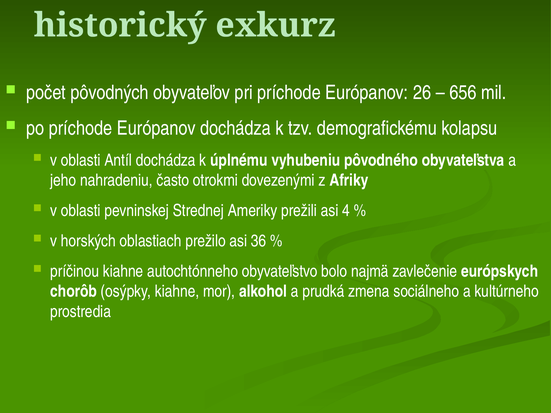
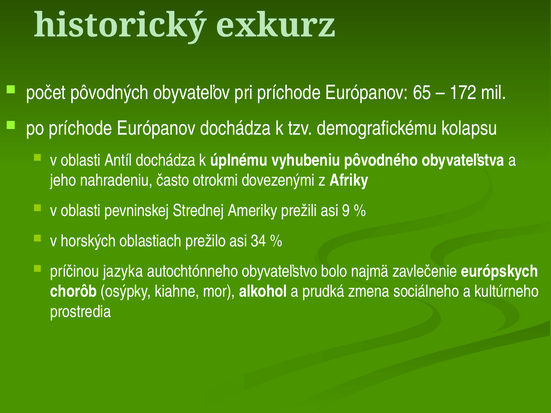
26: 26 -> 65 (422, 93)
656: 656 -> 172 (463, 93)
4: 4 -> 9 (346, 211)
36: 36 -> 34 (259, 241)
príčinou kiahne: kiahne -> jazyka (123, 271)
